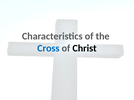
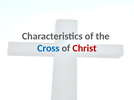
Christ colour: black -> red (85, 48)
